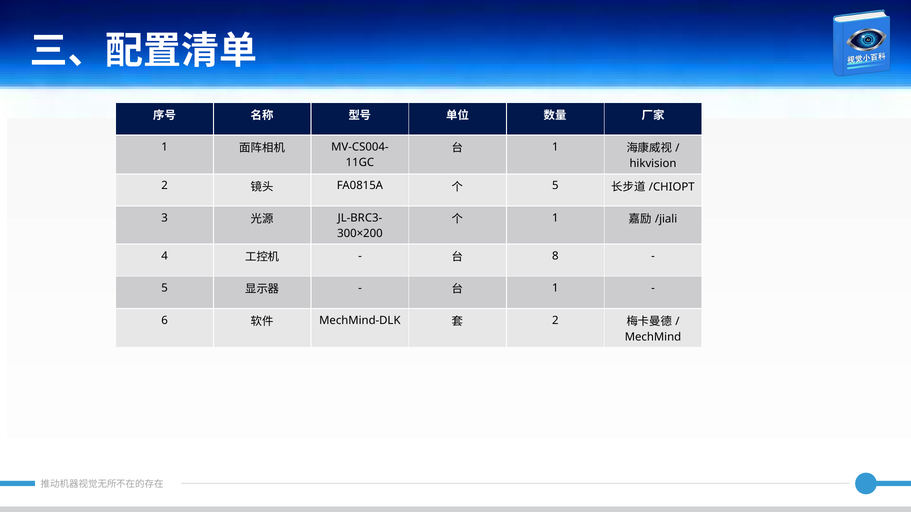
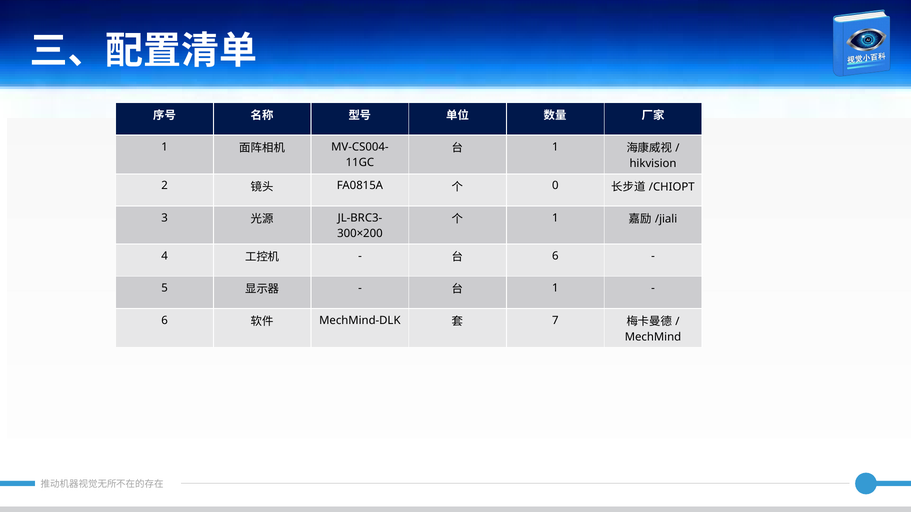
5: 5 -> 0 (555, 186)
8: 8 -> 6 (555, 256)
2: 2 -> 7 (555, 321)
